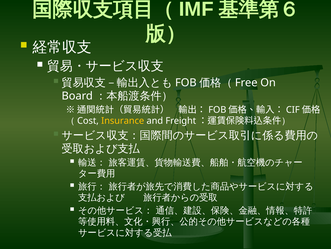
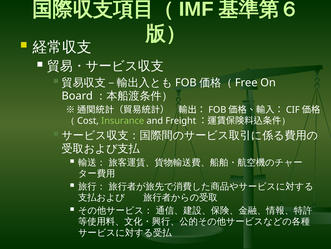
Insurance colour: yellow -> light green (123, 121)
